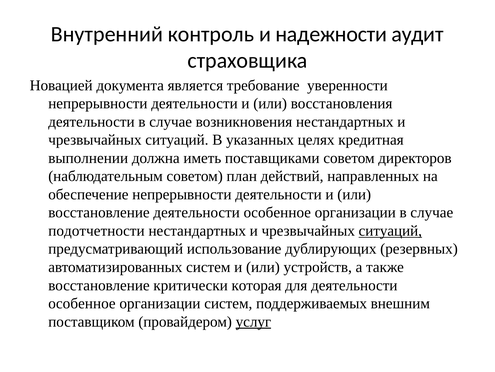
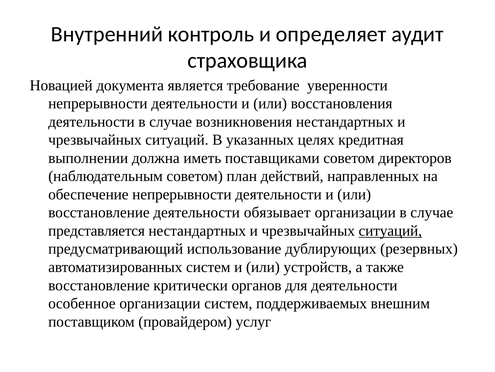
надежности: надежности -> определяет (331, 34)
восстановление деятельности особенное: особенное -> обязывает (277, 212)
подотчетности: подотчетности -> представляется (97, 230)
которая: которая -> органов (257, 285)
услуг underline: present -> none (253, 321)
